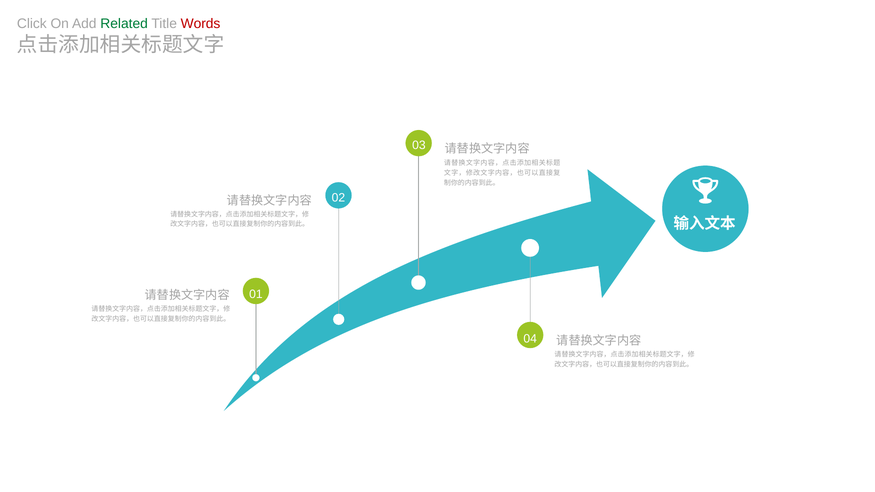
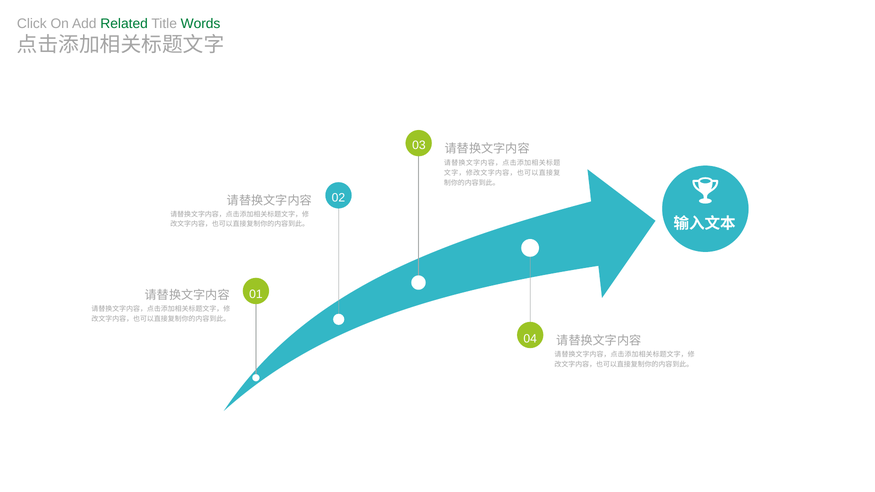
Words colour: red -> green (201, 24)
